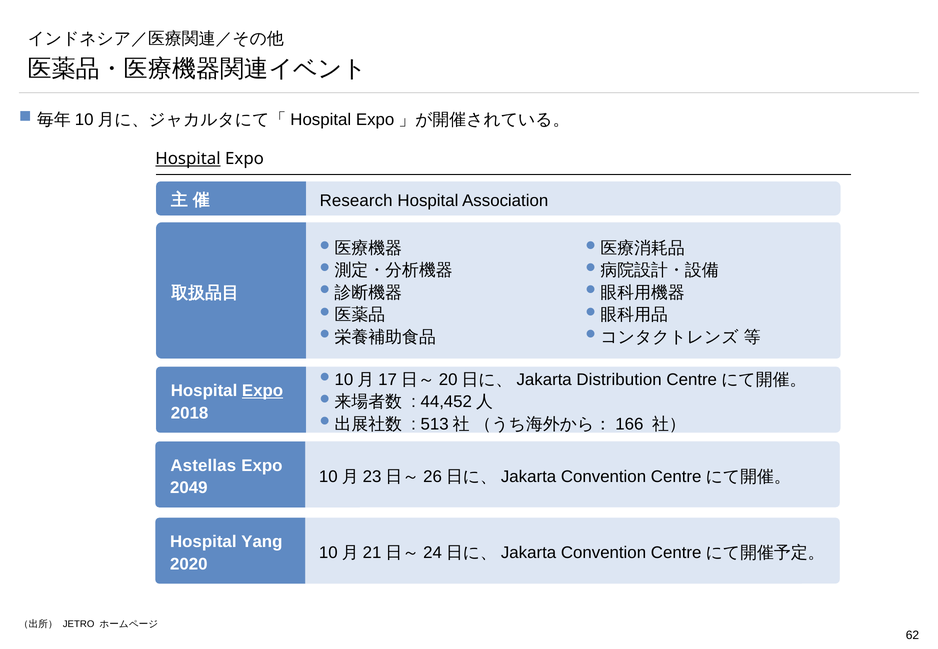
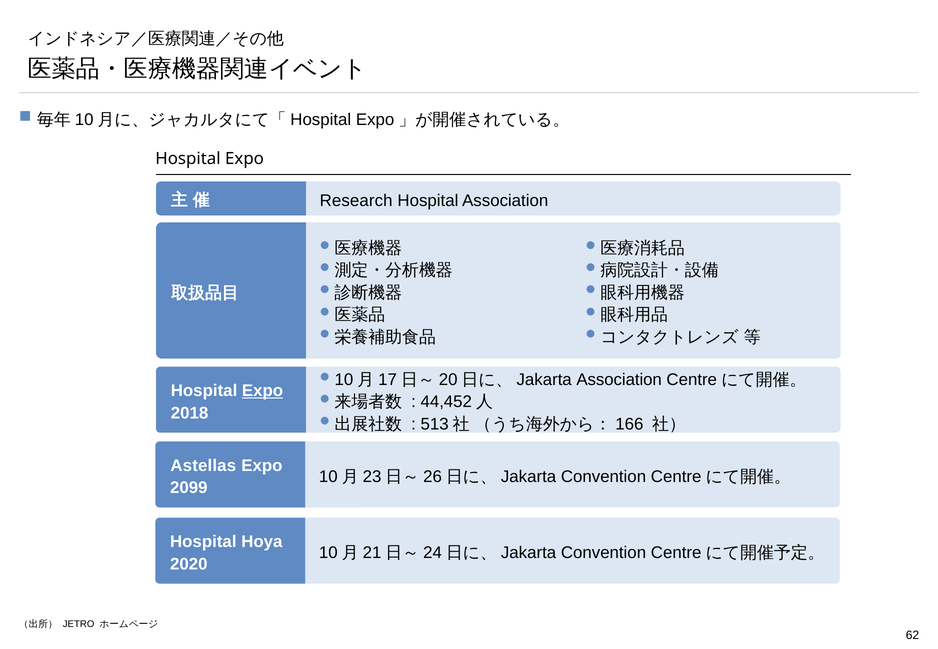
Hospital underline: present -> none (188, 159)
Distribution: Distribution -> Association (619, 380)
2049: 2049 -> 2099 (189, 488)
Yang: Yang -> Hoya (262, 542)
